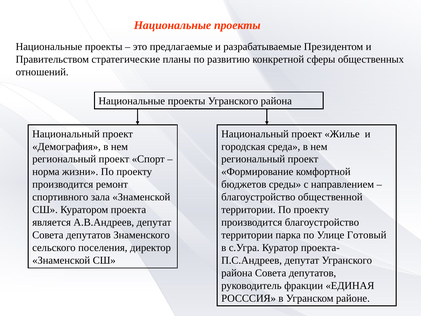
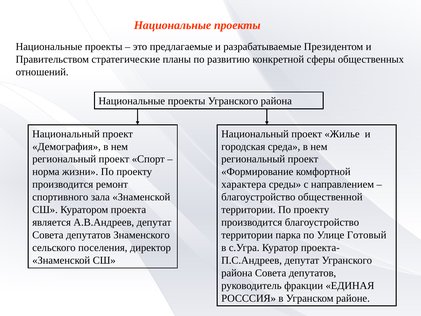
бюджетов: бюджетов -> характера (244, 184)
